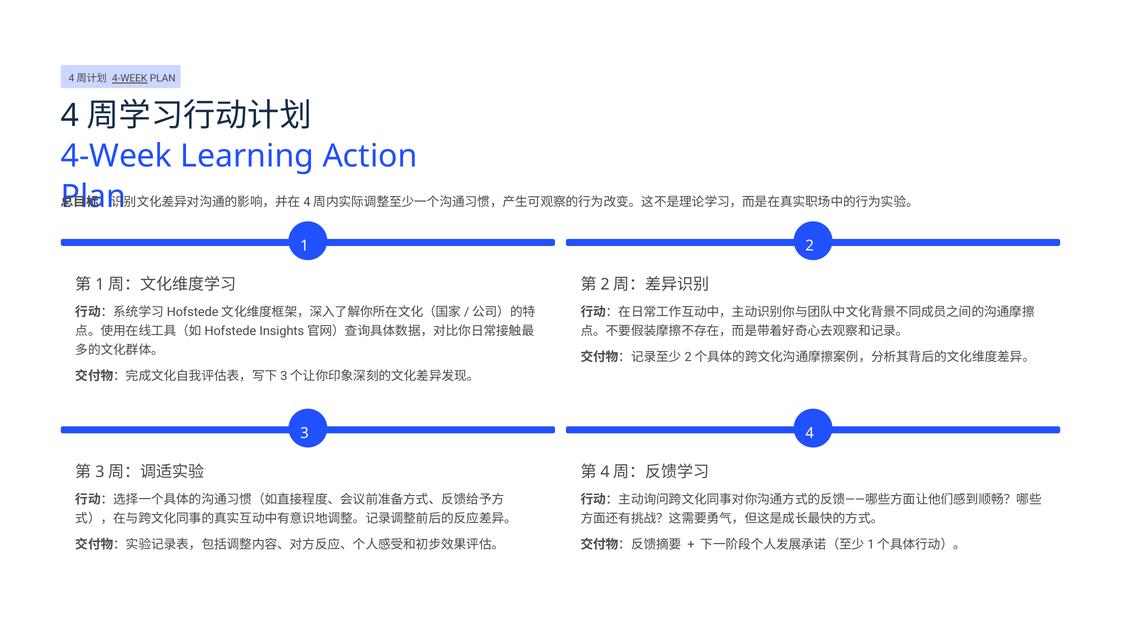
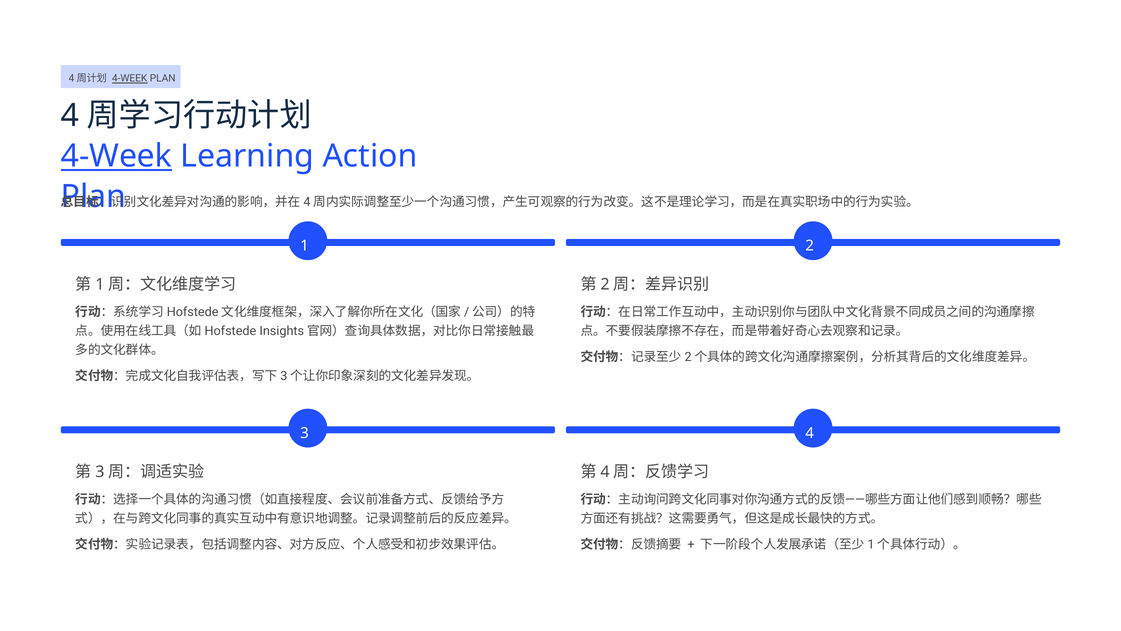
4-Week underline: none -> present (116, 156)
